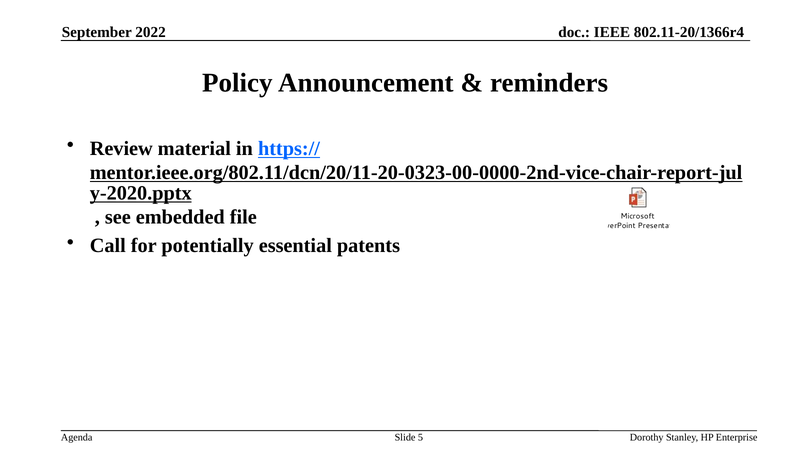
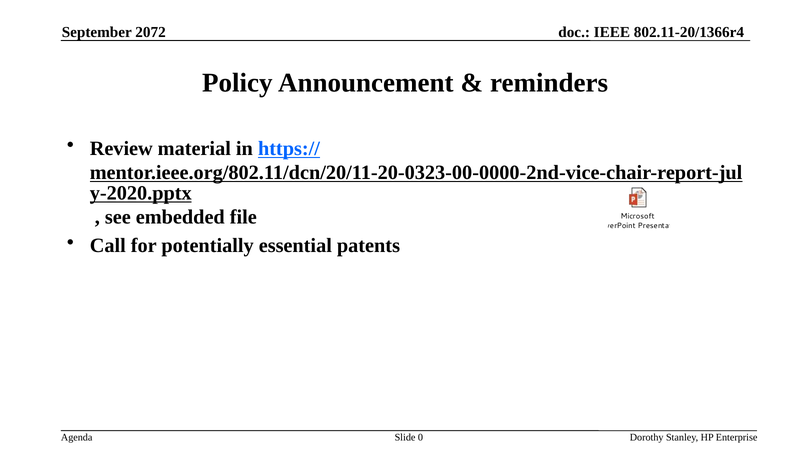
2022: 2022 -> 2072 (151, 32)
5: 5 -> 0 (421, 438)
